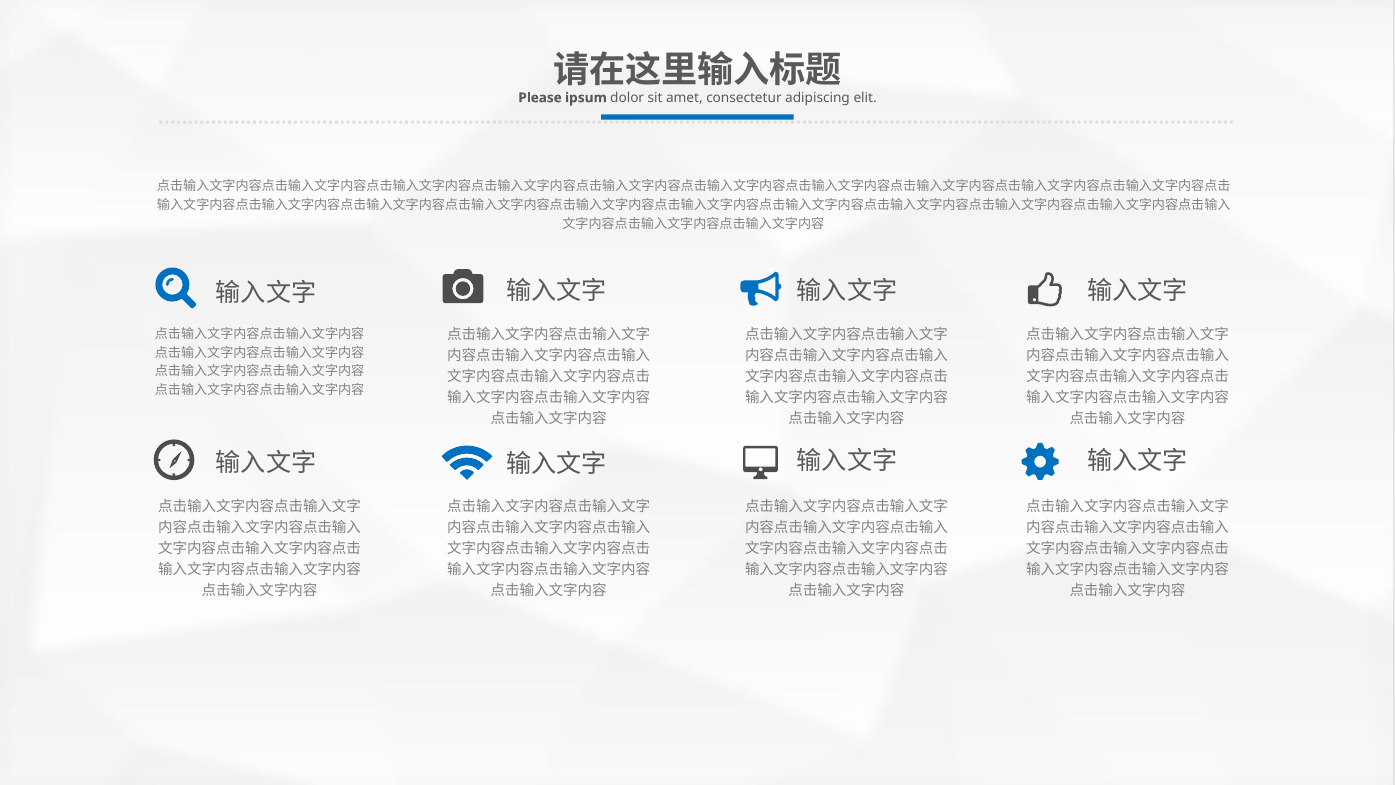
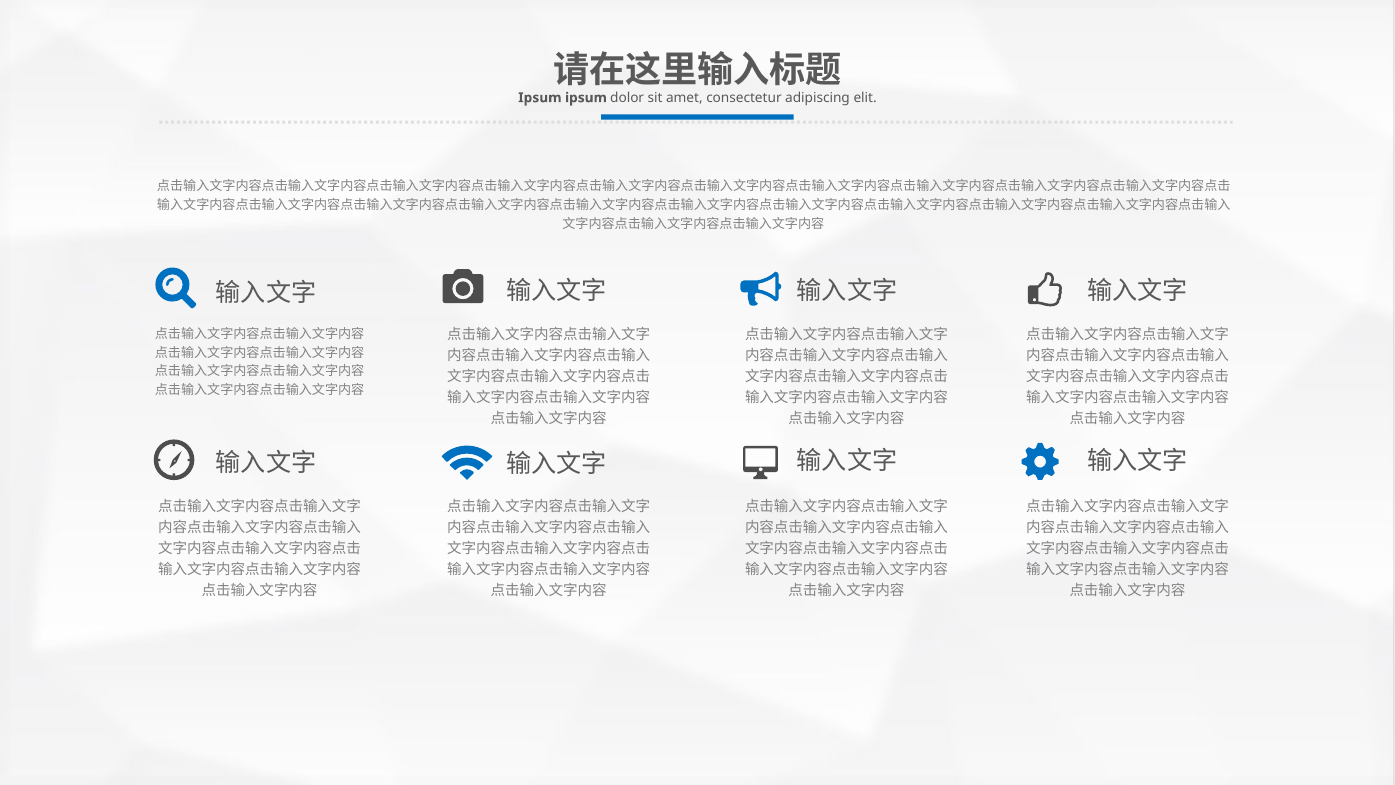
Please: Please -> Ipsum (540, 98)
